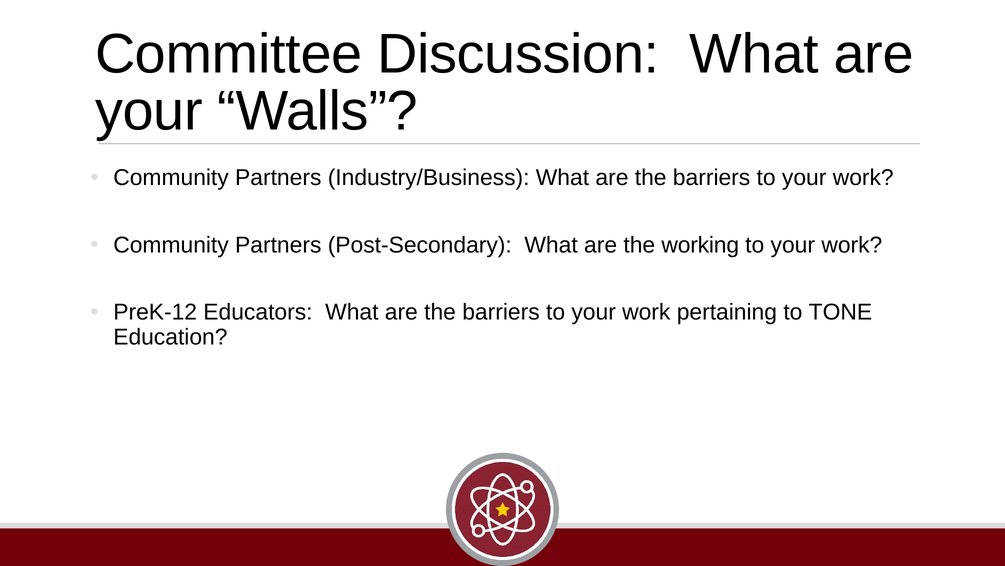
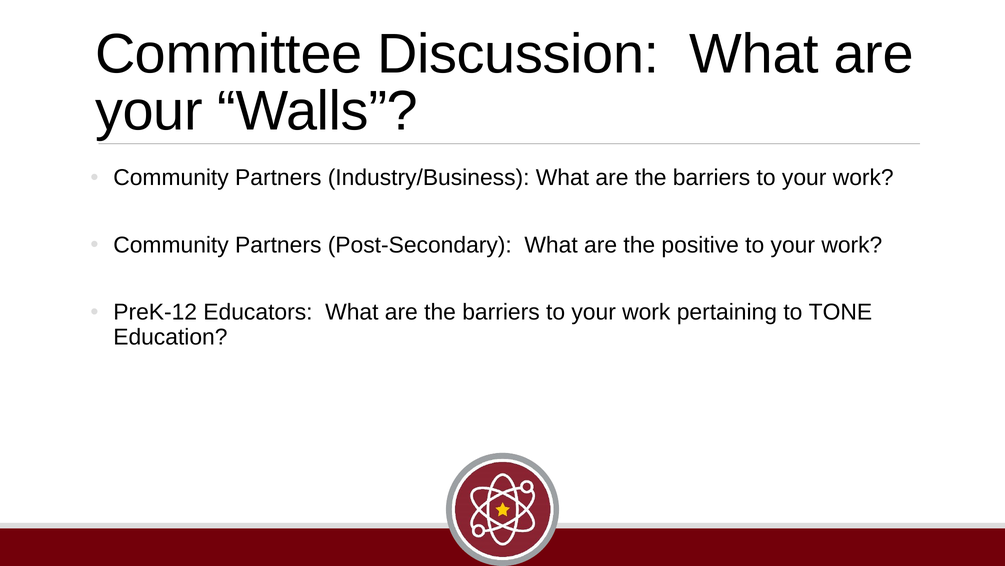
working: working -> positive (700, 245)
